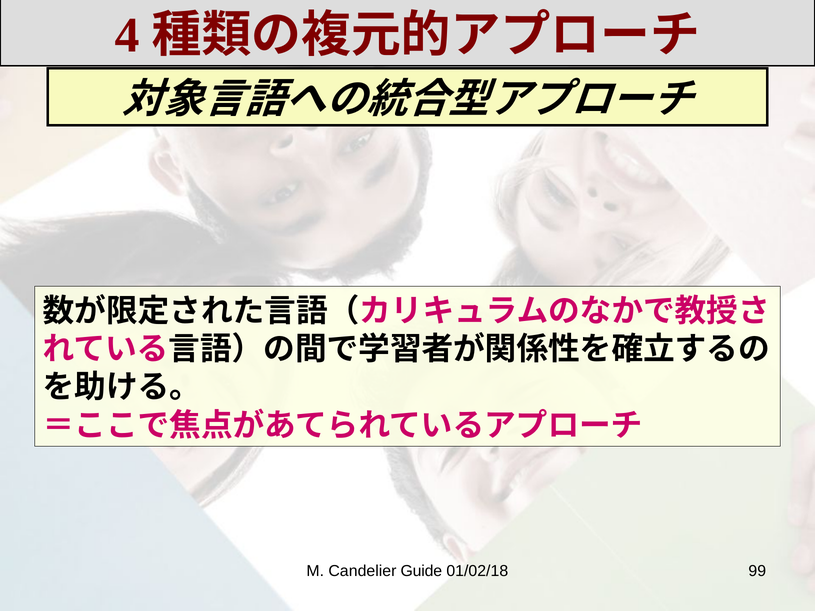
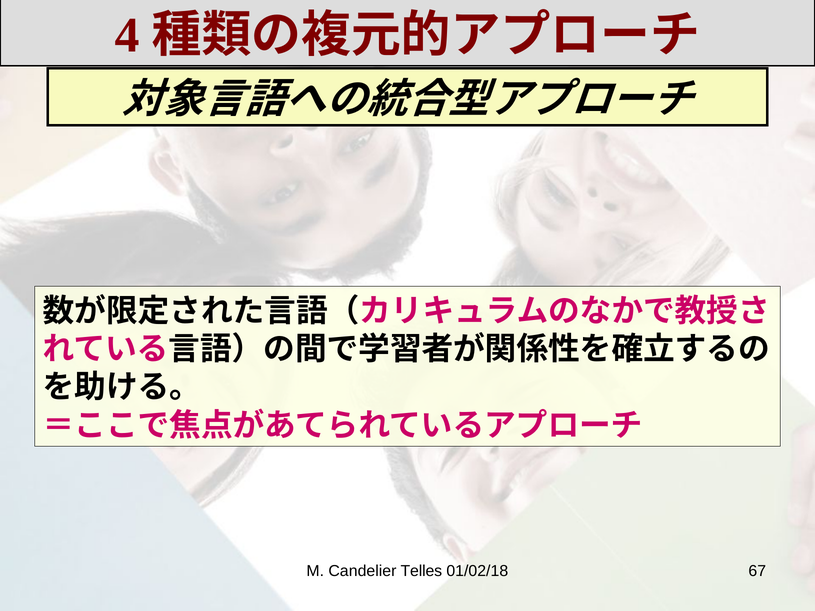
Guide: Guide -> Telles (421, 571)
99: 99 -> 67 (757, 571)
